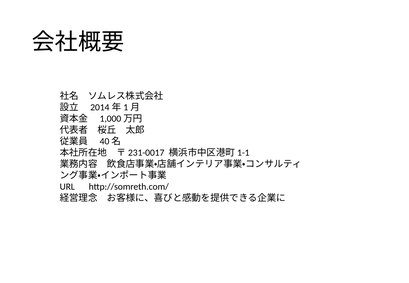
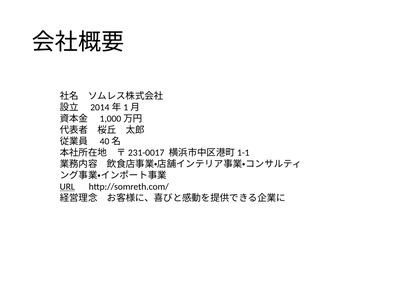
URL underline: none -> present (67, 187)
